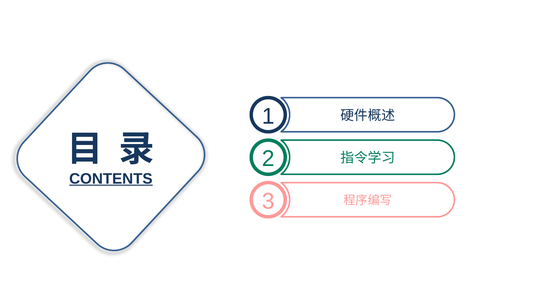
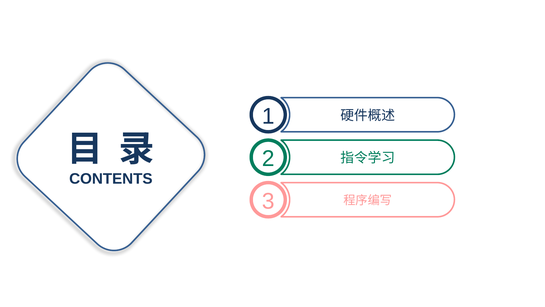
CONTENTS underline: present -> none (111, 178)
